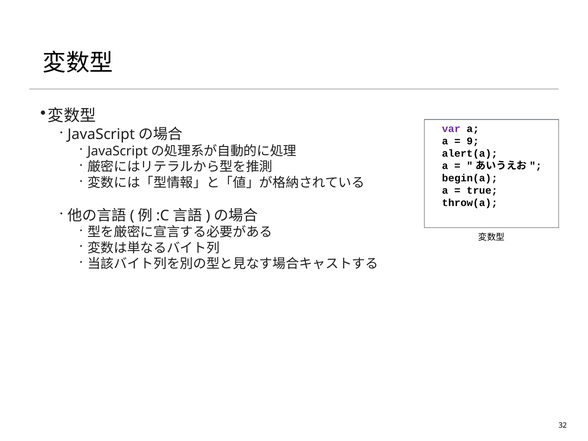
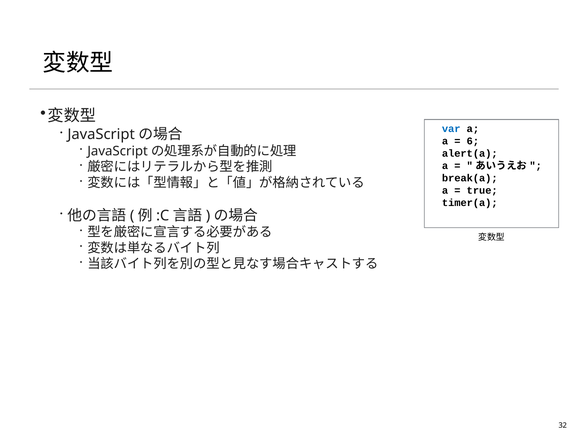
var colour: purple -> blue (451, 129)
9: 9 -> 6 (473, 141)
begin(a: begin(a -> break(a (470, 178)
throw(a: throw(a -> timer(a (470, 203)
